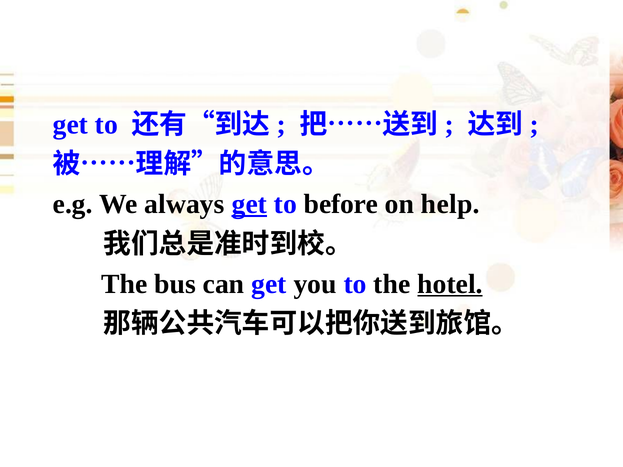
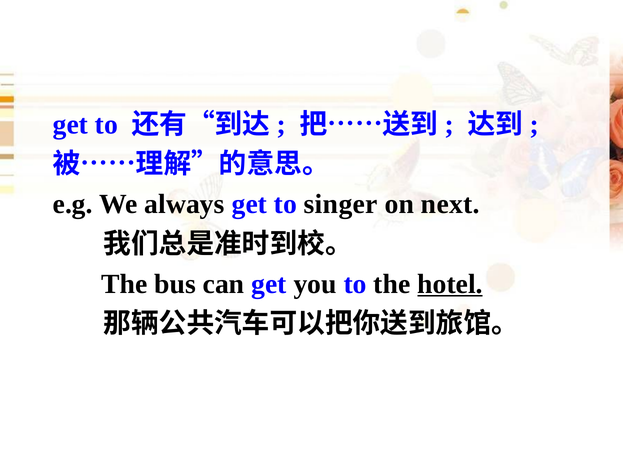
get underline: present -> none (249, 204)
before: before -> singer (341, 204)
help: help -> next (450, 204)
